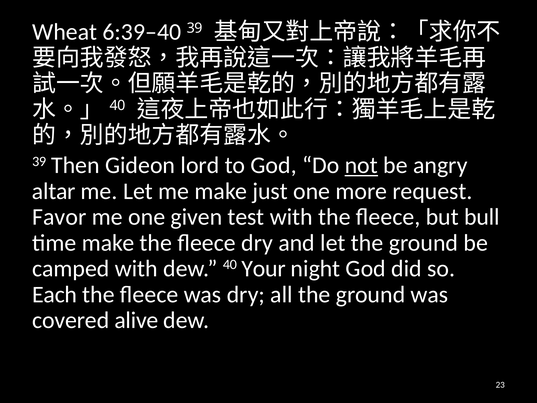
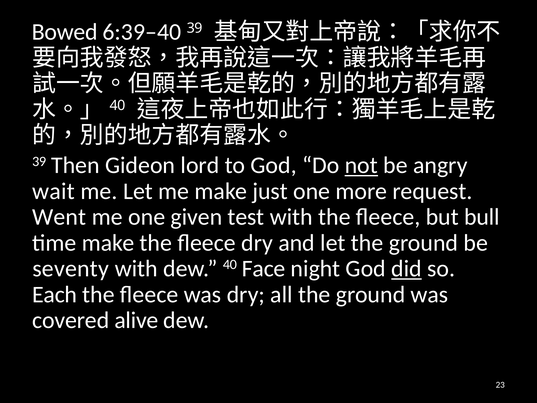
Wheat: Wheat -> Bowed (65, 32)
altar: altar -> wait (54, 191)
Favor: Favor -> Went (59, 217)
camped: camped -> seventy (71, 269)
Your: Your -> Face (264, 269)
did underline: none -> present (406, 269)
